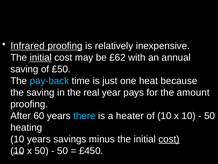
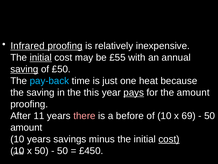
£62: £62 -> £55 (117, 57)
saving underline: none -> present (24, 69)
real: real -> this (91, 92)
pays underline: none -> present (134, 92)
60: 60 -> 11 (39, 116)
there colour: light blue -> pink (84, 116)
heater: heater -> before (130, 116)
x 10: 10 -> 69 (189, 116)
heating: heating -> amount (26, 127)
